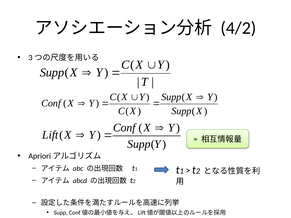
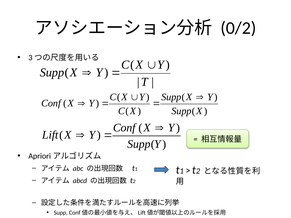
4/2: 4/2 -> 0/2 (238, 28)
